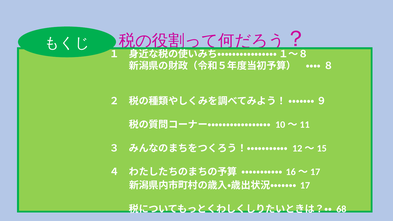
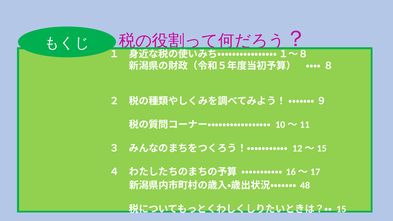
17: 17 -> 48 (305, 185)
68: 68 -> 15 (341, 209)
